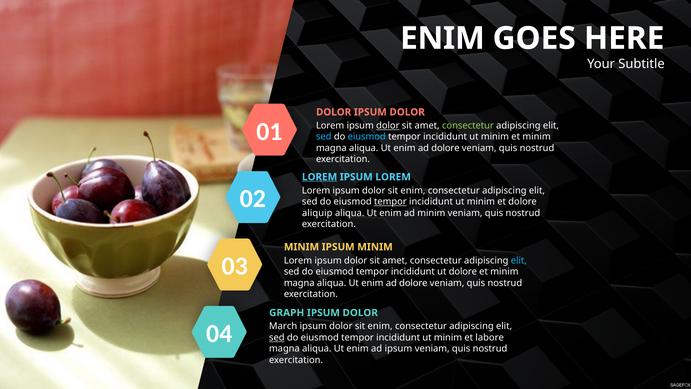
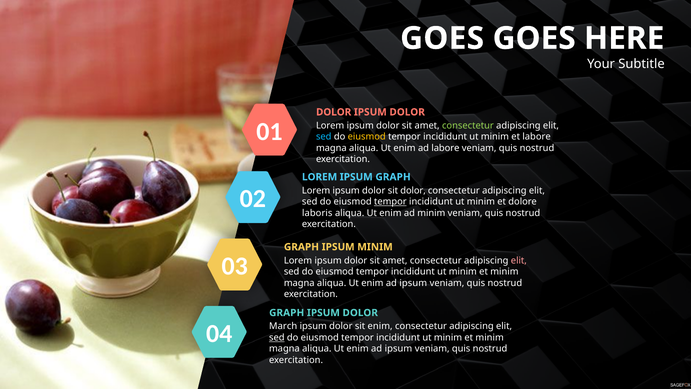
ENIM: ENIM -> GOES (442, 38)
dolor underline: present -> none (388, 125)
eiusmod colour: light blue -> yellow (367, 137)
minim: minim -> labore (537, 137)
dolore: dolore -> labore (445, 148)
LOREM underline: present -> none (320, 177)
IPSUM LOREM: LOREM -> GRAPH (393, 177)
enim: enim -> dolor (413, 190)
aliquip: aliquip -> laboris (317, 213)
MINIM: MINIM -> GRAPH (301, 247)
elit colour: light blue -> pink (519, 260)
dolore: dolore -> minim (463, 271)
dolore: dolore -> ipsum (413, 283)
labore: labore -> minim (490, 337)
